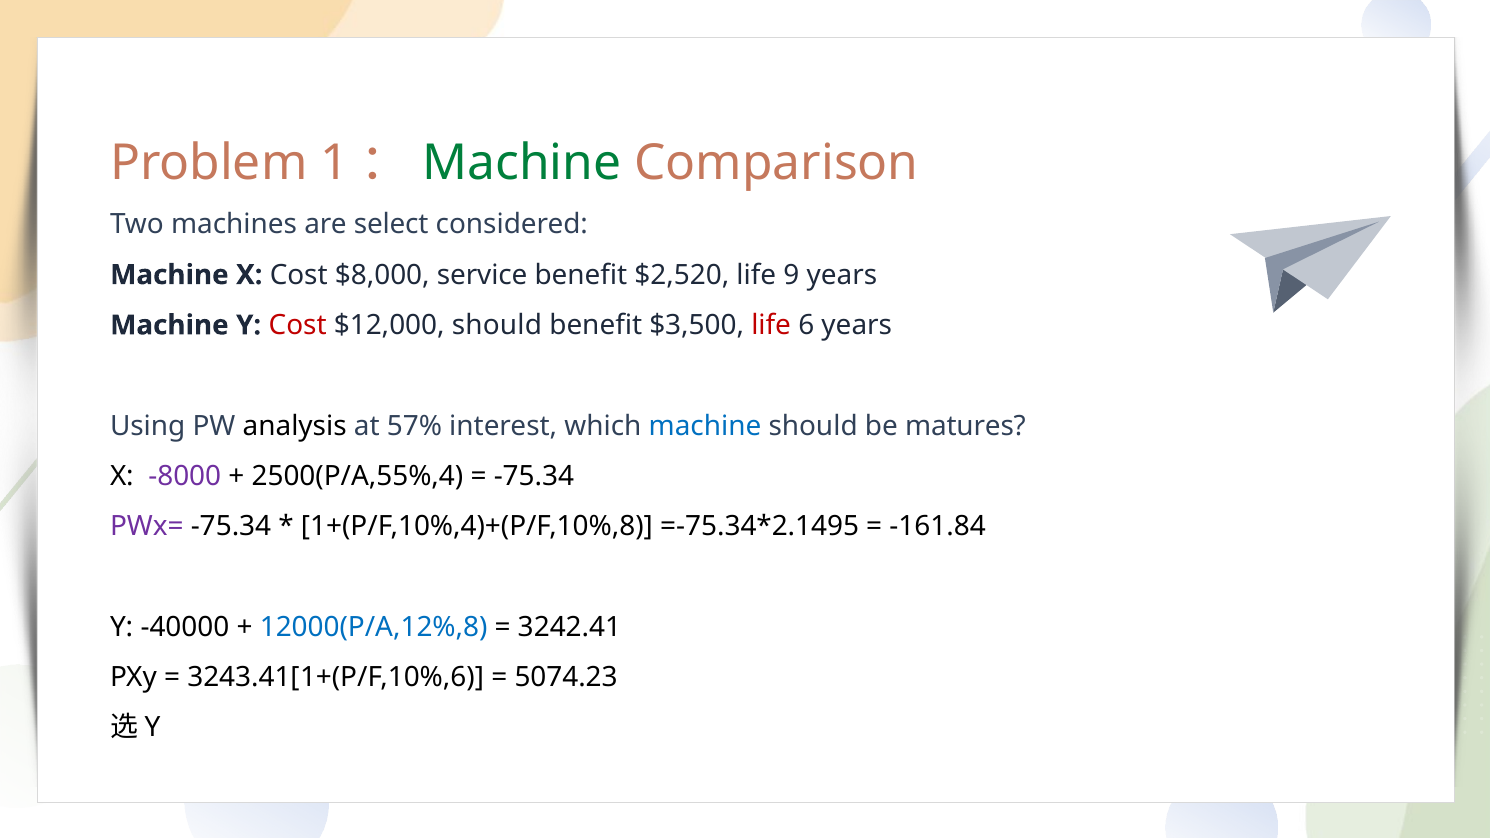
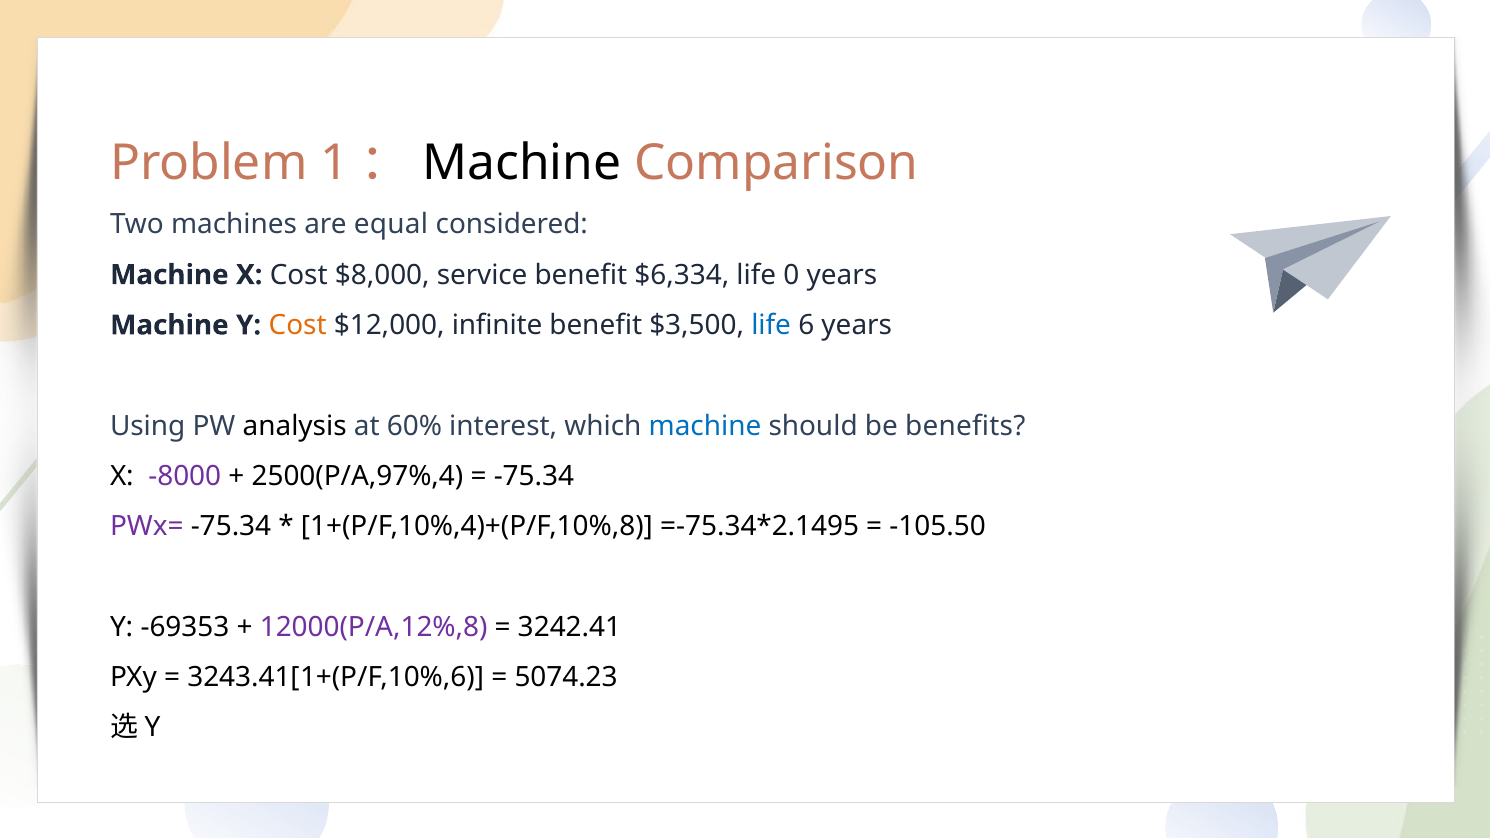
Machine colour: green -> black (522, 163)
select: select -> equal (391, 225)
$2,520: $2,520 -> $6,334 (682, 275)
9: 9 -> 0 (791, 275)
Cost colour: red -> orange (298, 325)
$12,000 should: should -> infinite (497, 325)
life colour: red -> blue (771, 325)
57%: 57% -> 60% (414, 426)
matures: matures -> benefits (965, 426)
2500(P/A,55%,4: 2500(P/A,55%,4 -> 2500(P/A,97%,4 (357, 476)
-161.84: -161.84 -> -105.50 (938, 526)
-40000: -40000 -> -69353 (185, 627)
12000(P/A,12%,8 colour: blue -> purple (374, 627)
